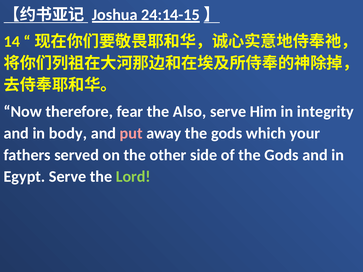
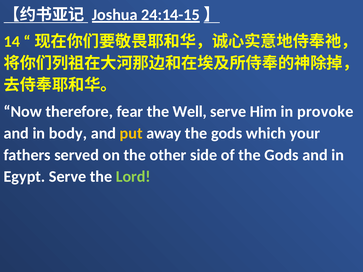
Also: Also -> Well (190, 112)
integrity: integrity -> provoke (325, 112)
put colour: pink -> yellow (131, 133)
